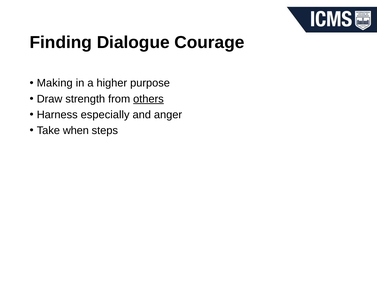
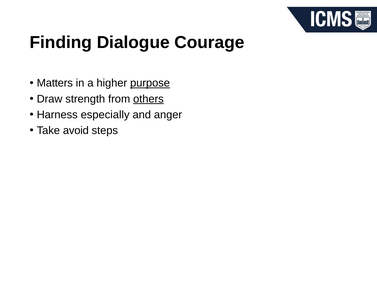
Making: Making -> Matters (55, 83)
purpose underline: none -> present (150, 83)
when: when -> avoid (76, 130)
